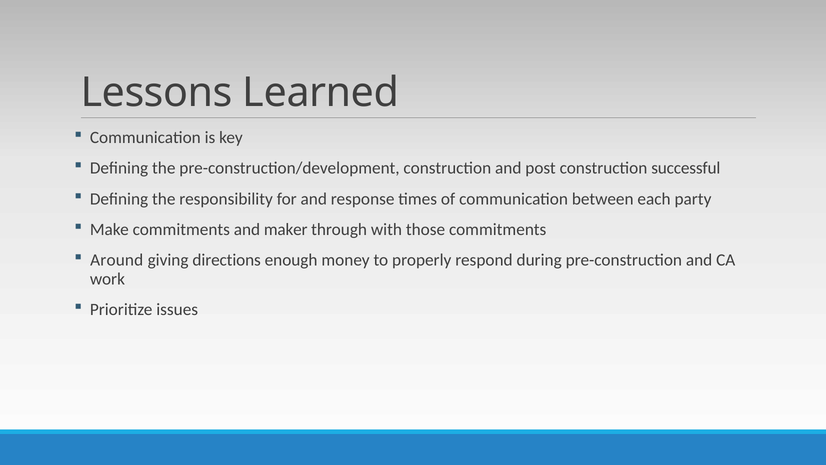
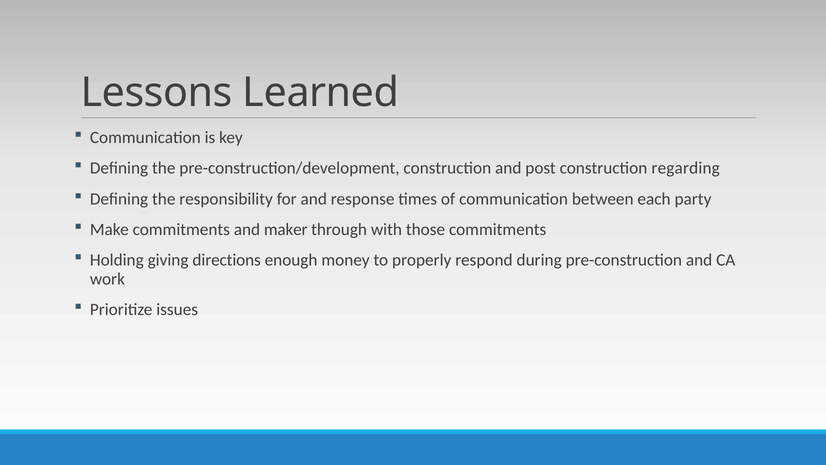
successful: successful -> regarding (686, 168)
Around: Around -> Holding (117, 260)
